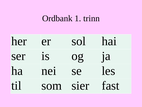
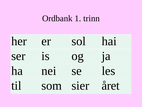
fast: fast -> året (111, 85)
